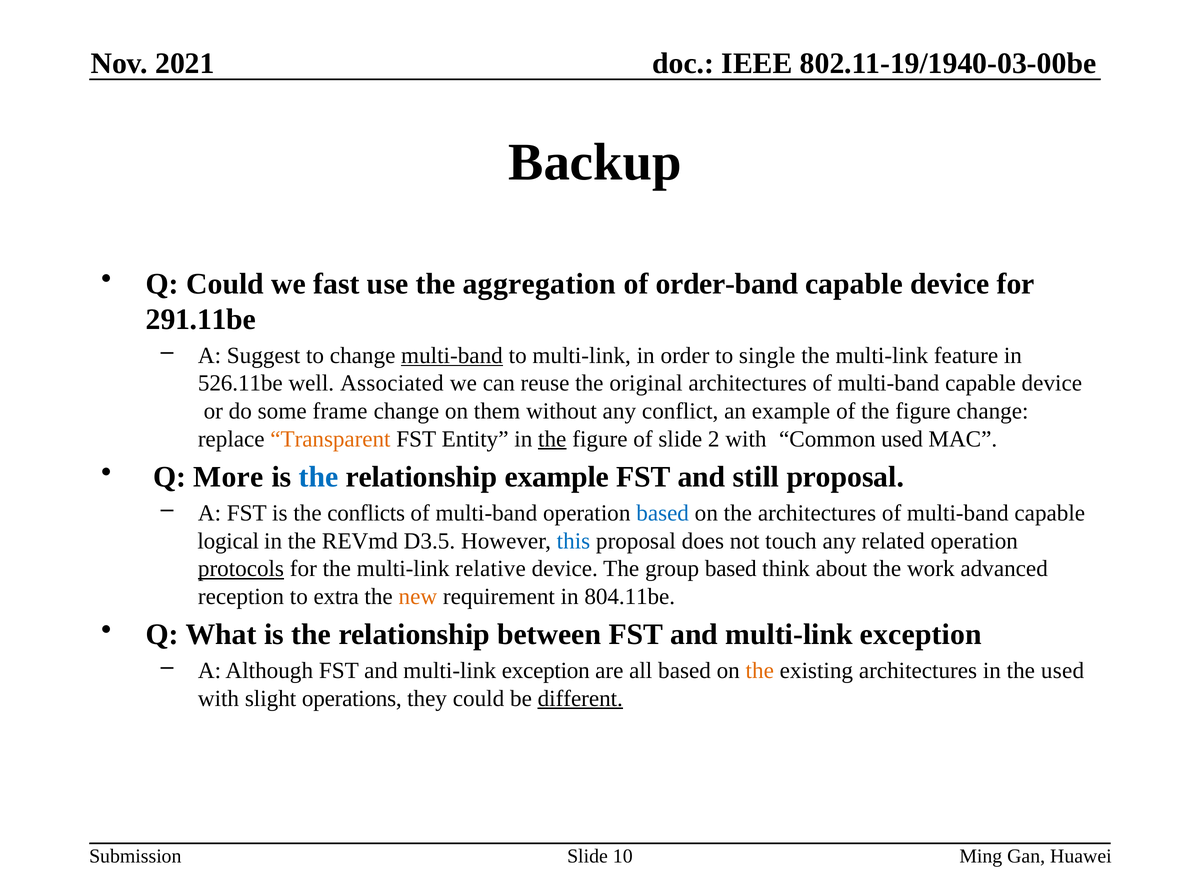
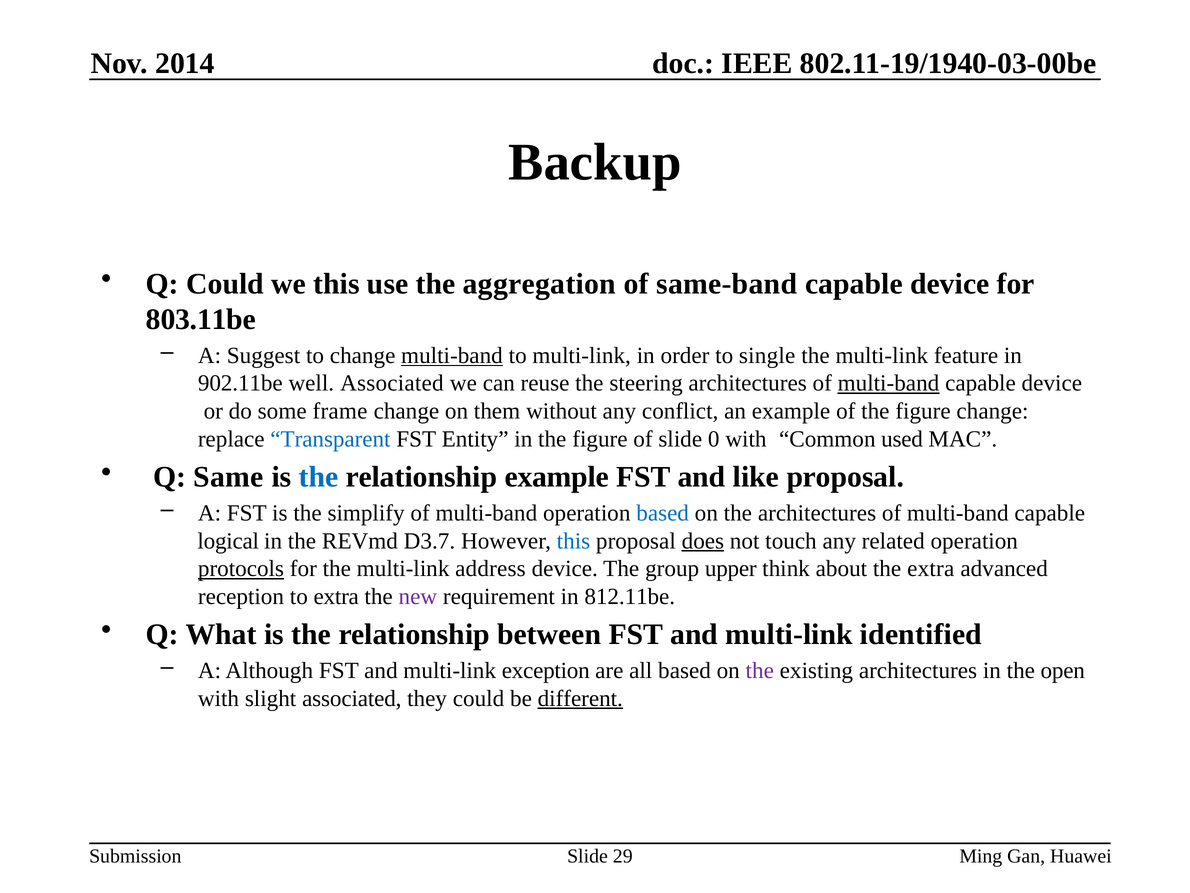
2021: 2021 -> 2014 (185, 64)
we fast: fast -> this (336, 284)
order-band: order-band -> same-band (727, 284)
291.11be: 291.11be -> 803.11be (201, 319)
526.11be: 526.11be -> 902.11be (240, 383)
original: original -> steering (646, 383)
multi-band underline: none -> present (888, 383)
Transparent colour: orange -> blue (330, 439)
the underline: present -> none (552, 439)
2: 2 -> 0 (714, 439)
More: More -> Same (228, 477)
still: still -> like (756, 477)
conflicts: conflicts -> simplify (366, 513)
D3.5: D3.5 -> D3.7 (429, 541)
does underline: none -> present (703, 541)
relative: relative -> address (490, 568)
group based: based -> upper (731, 568)
the work: work -> extra (931, 568)
new colour: orange -> purple (418, 596)
804.11be: 804.11be -> 812.11be (630, 596)
exception: exception -> identified (921, 634)
the colour: orange -> purple (760, 670)
the used: used -> open (1063, 670)
slight operations: operations -> associated (352, 698)
10: 10 -> 29 (623, 856)
